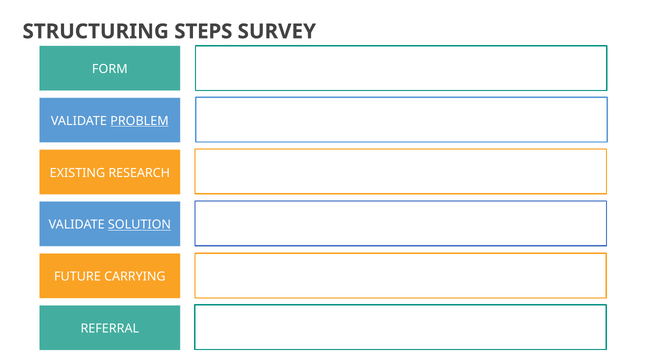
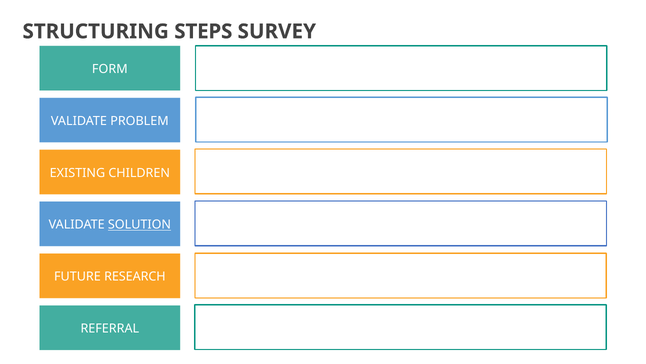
PROBLEM underline: present -> none (139, 121)
RESEARCH: RESEARCH -> CHILDREN (139, 173)
CARRYING: CARRYING -> RESEARCH (135, 276)
